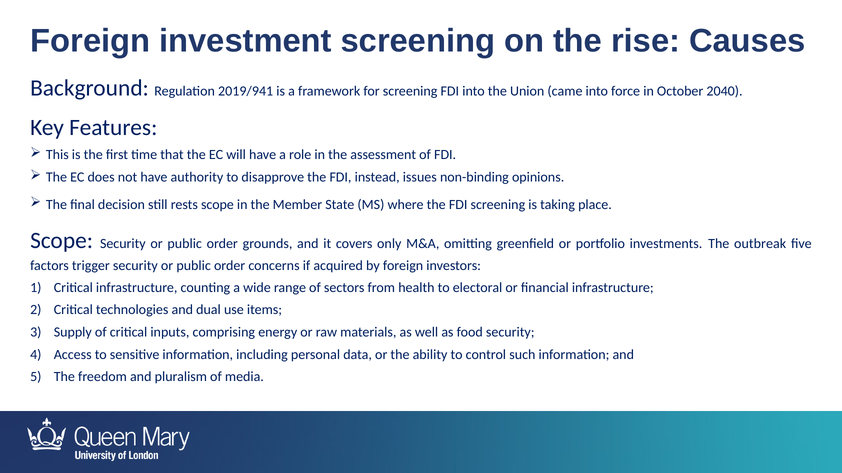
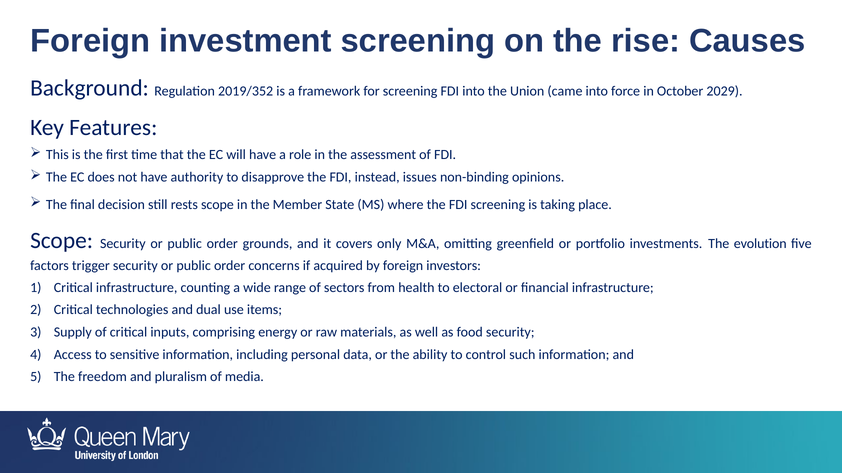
2019/941: 2019/941 -> 2019/352 (246, 91)
2040: 2040 -> 2029 (725, 91)
outbreak: outbreak -> evolution (760, 244)
